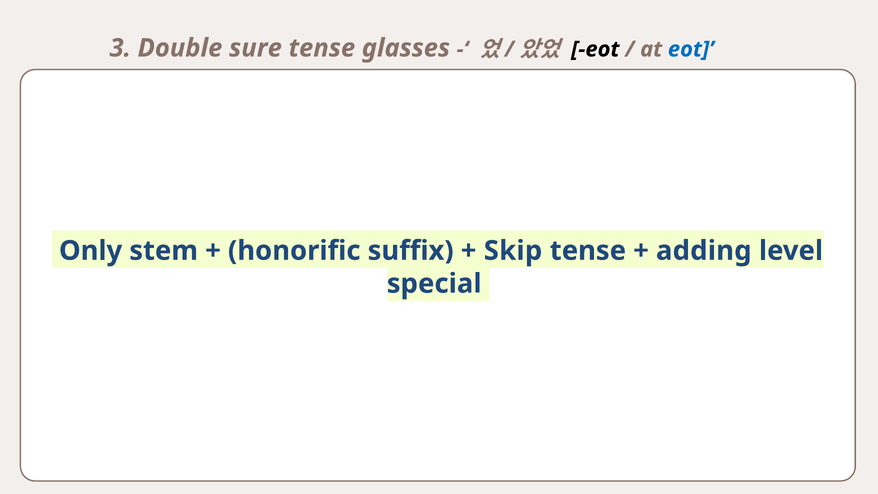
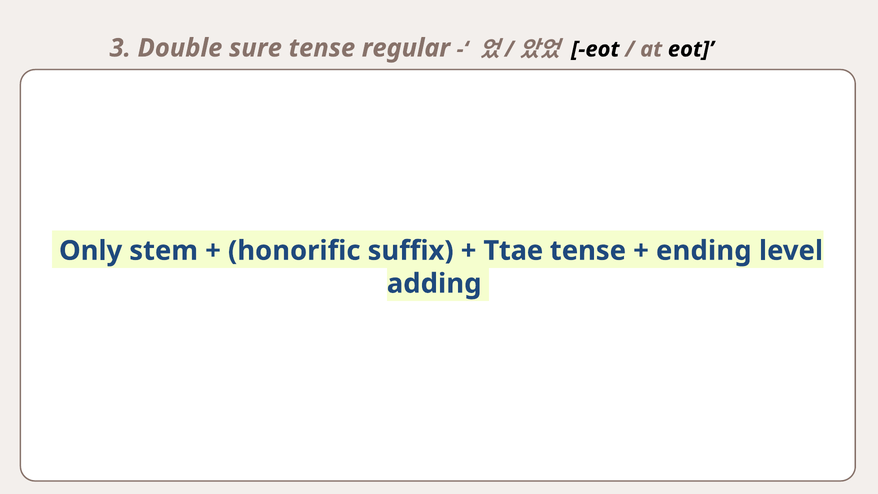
glasses: glasses -> regular (406, 48)
eot colour: blue -> black (691, 49)
Skip: Skip -> Ttae (513, 251)
adding: adding -> ending (704, 251)
special: special -> adding (434, 284)
